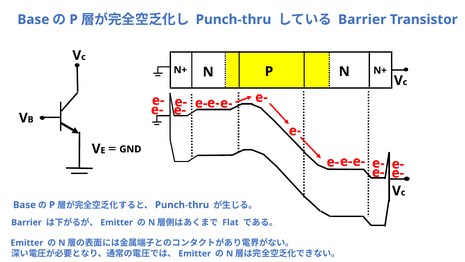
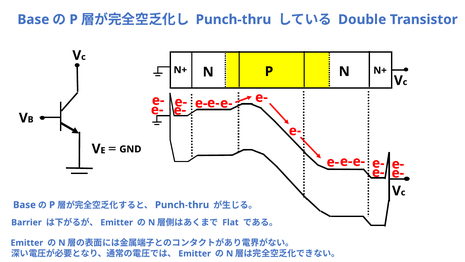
Barrier: Barrier -> Double (362, 20)
